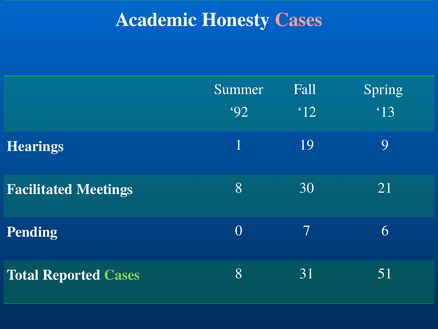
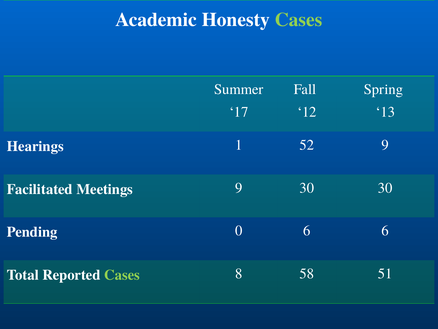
Cases colour: pink -> light green (299, 20)
92: 92 -> 17 (239, 112)
19: 19 -> 52 (307, 145)
Meetings 8: 8 -> 9 (239, 188)
30 21: 21 -> 30 (385, 188)
0 7: 7 -> 6 (307, 230)
31: 31 -> 58 (307, 273)
